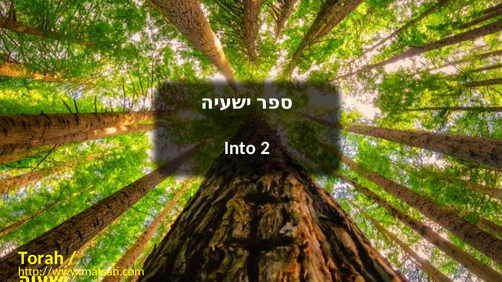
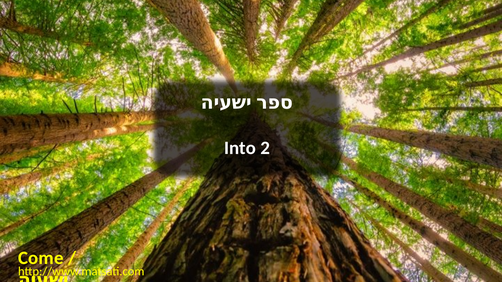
Torah: Torah -> Come (41, 258)
